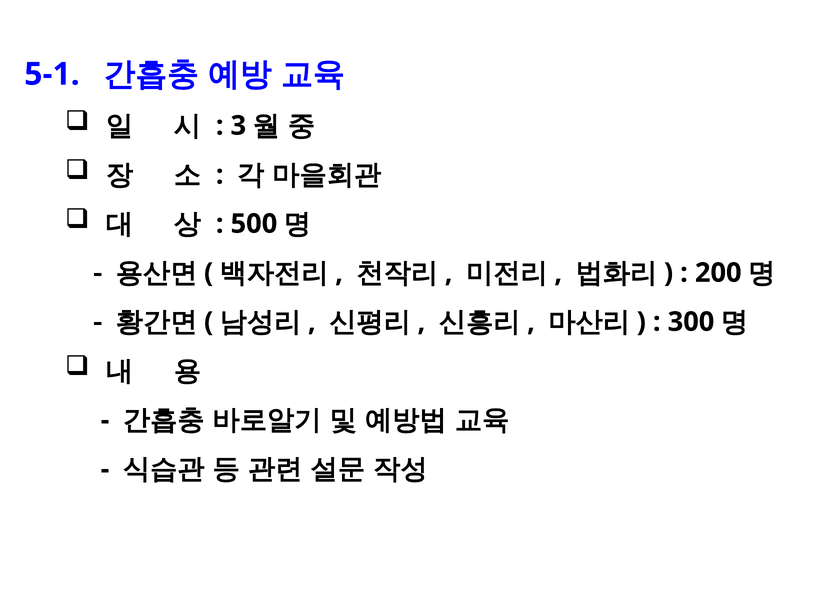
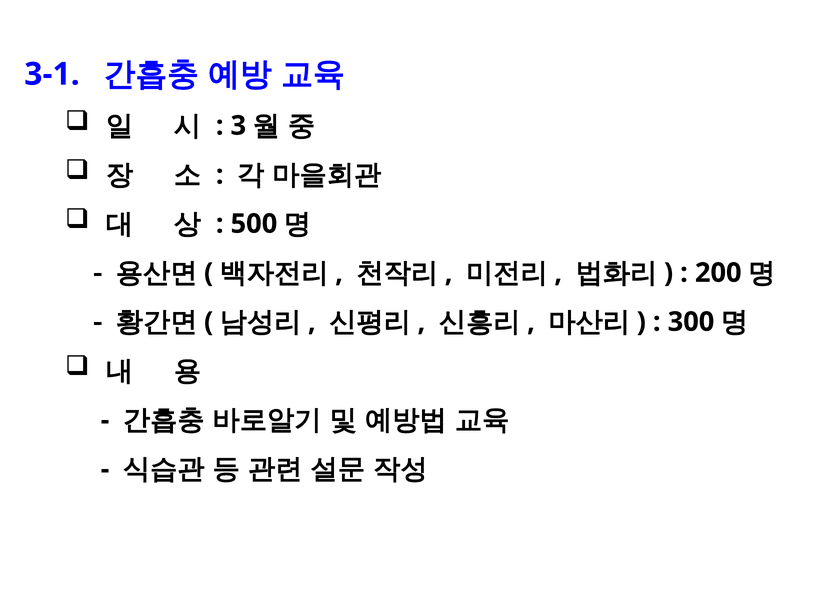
5-1: 5-1 -> 3-1 (52, 74)
